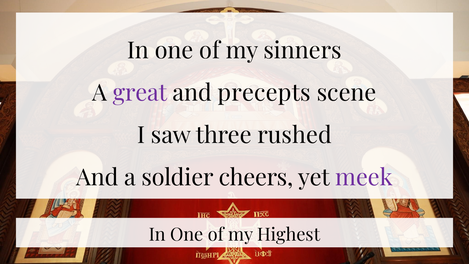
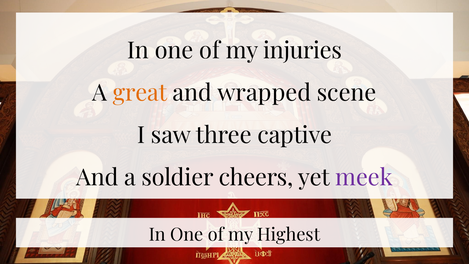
sinners: sinners -> injuries (303, 51)
great colour: purple -> orange (140, 93)
precepts: precepts -> wrapped (264, 93)
rushed: rushed -> captive (295, 135)
